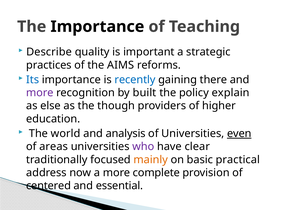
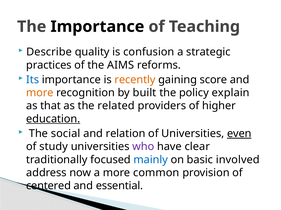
important: important -> confusion (149, 52)
recently colour: blue -> orange (135, 80)
there: there -> score (213, 80)
more colour: purple -> orange (40, 93)
else: else -> that (51, 106)
though: though -> related (116, 106)
education underline: none -> present (53, 119)
world: world -> social (66, 134)
analysis: analysis -> relation (126, 134)
areas: areas -> study (54, 147)
mainly colour: orange -> blue (151, 160)
practical: practical -> involved (238, 160)
complete: complete -> common (156, 173)
